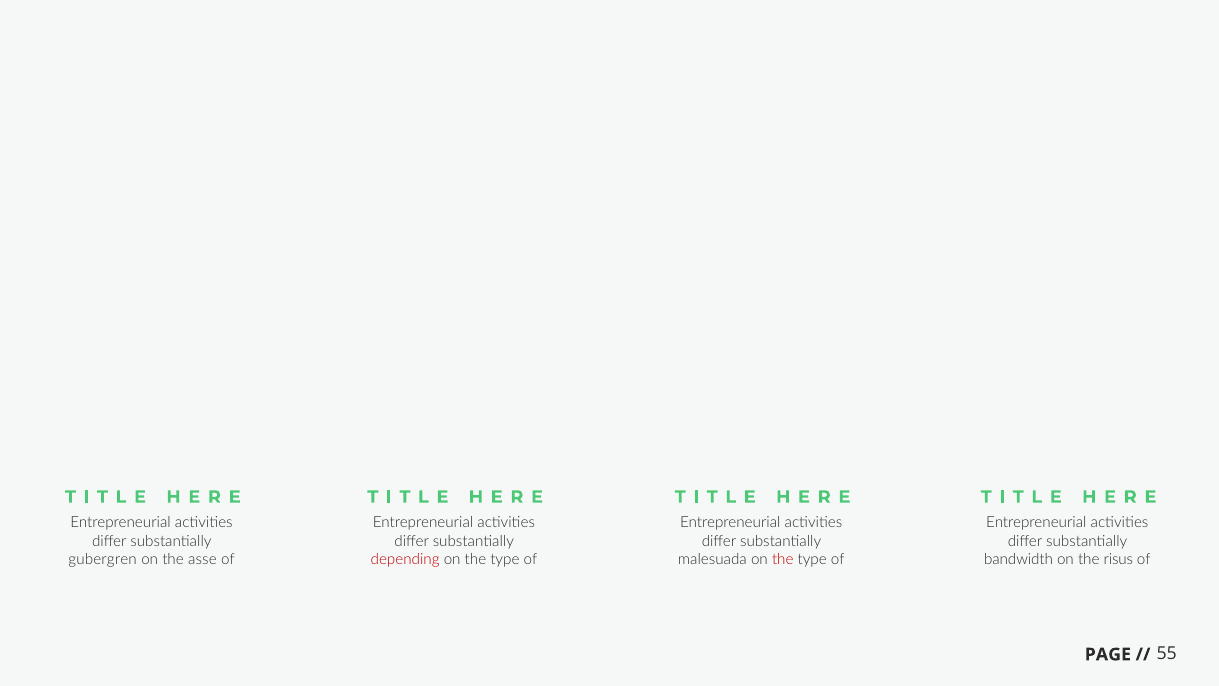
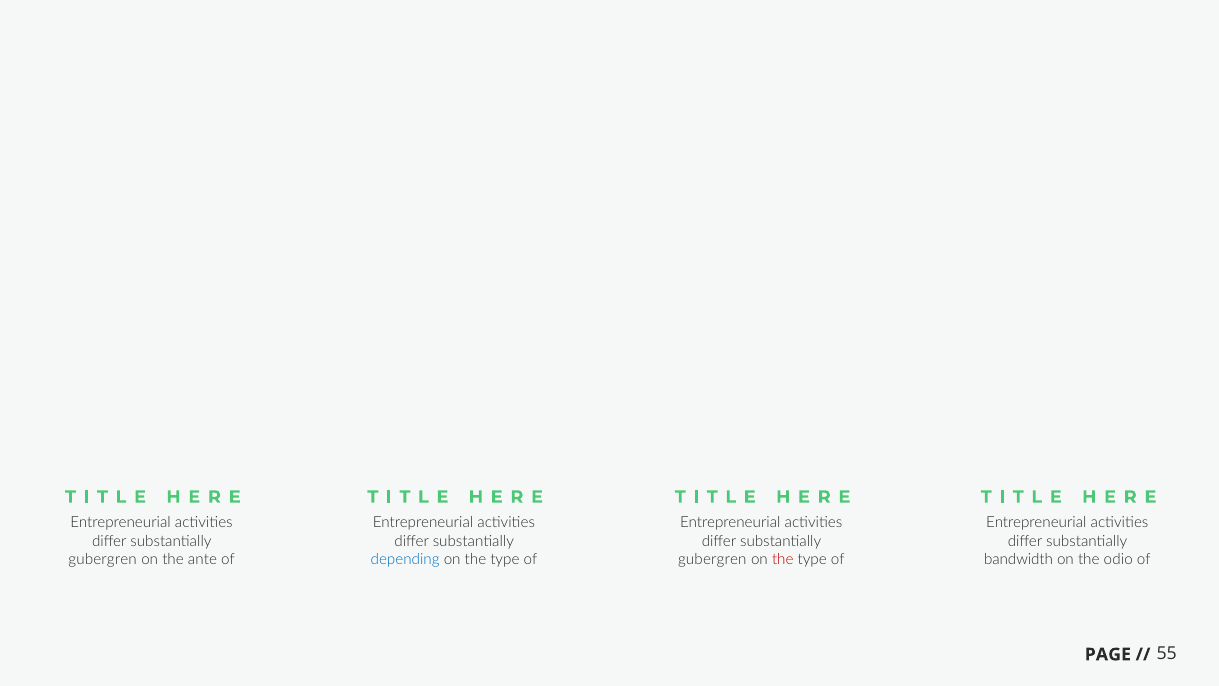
asse: asse -> ante (202, 559)
depending colour: red -> blue (405, 559)
malesuada: malesuada -> gubergren (712, 559)
risus: risus -> odio (1118, 559)
